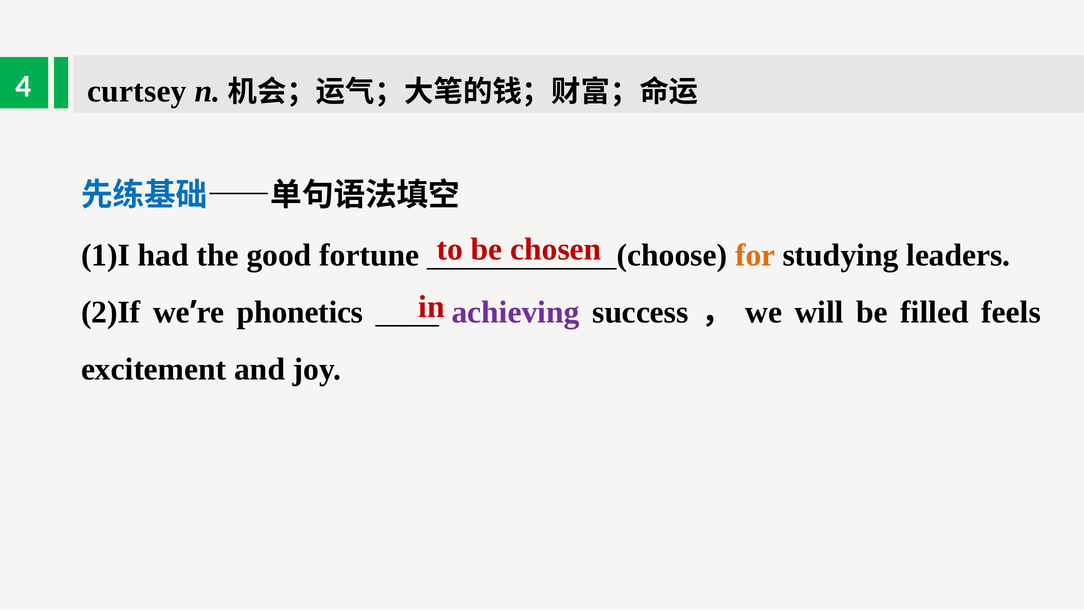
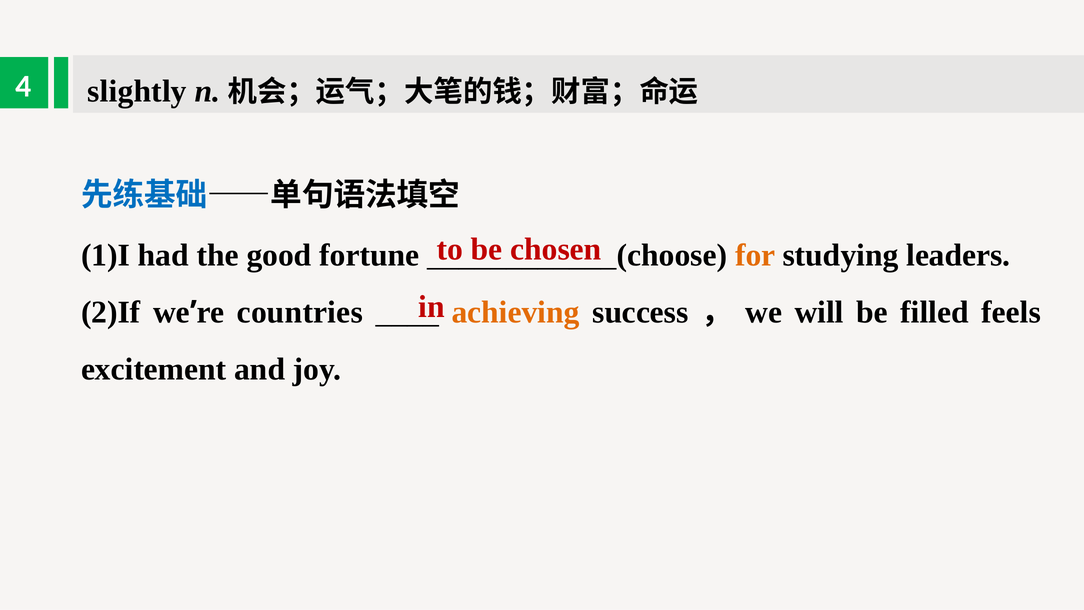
curtsey: curtsey -> slightly (137, 91)
phonetics: phonetics -> countries (300, 312)
achieving colour: purple -> orange (516, 312)
